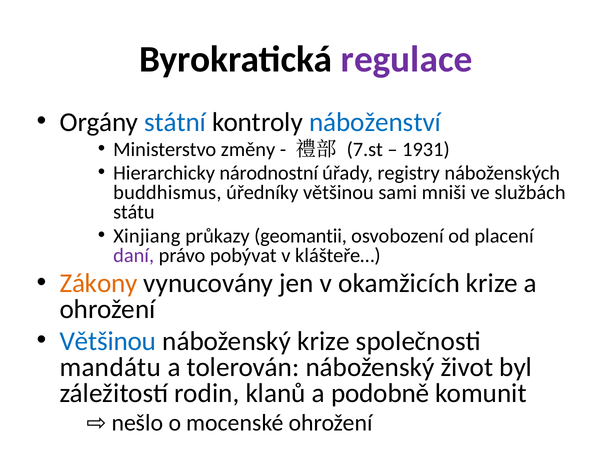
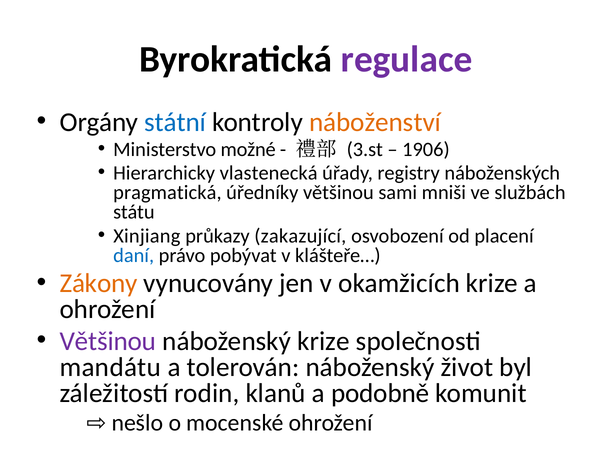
náboženství colour: blue -> orange (375, 122)
změny: změny -> možné (248, 149)
7.st: 7.st -> 3.st (365, 149)
1931: 1931 -> 1906 (426, 149)
národnostní: národnostní -> vlastenecká (269, 173)
buddhismus: buddhismus -> pragmatická (167, 193)
geomantii: geomantii -> zakazující (300, 236)
daní colour: purple -> blue (134, 255)
Většinou colour: blue -> purple (108, 341)
